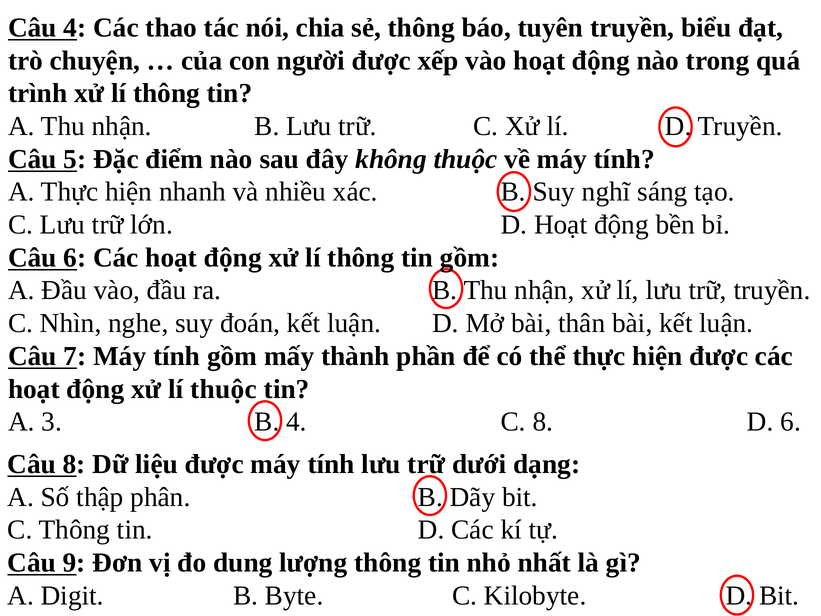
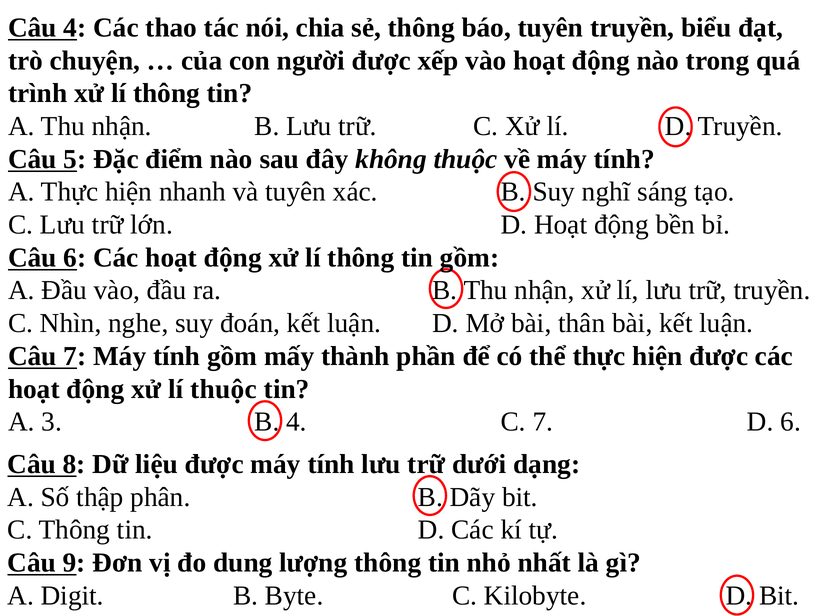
và nhiều: nhiều -> tuyên (296, 192)
C 8: 8 -> 7 (543, 422)
